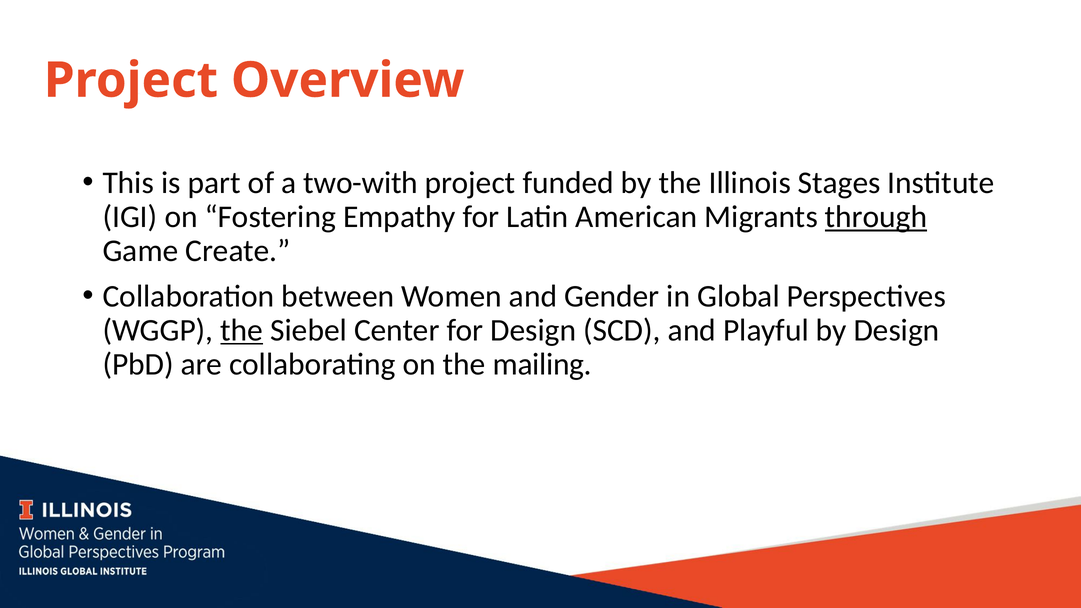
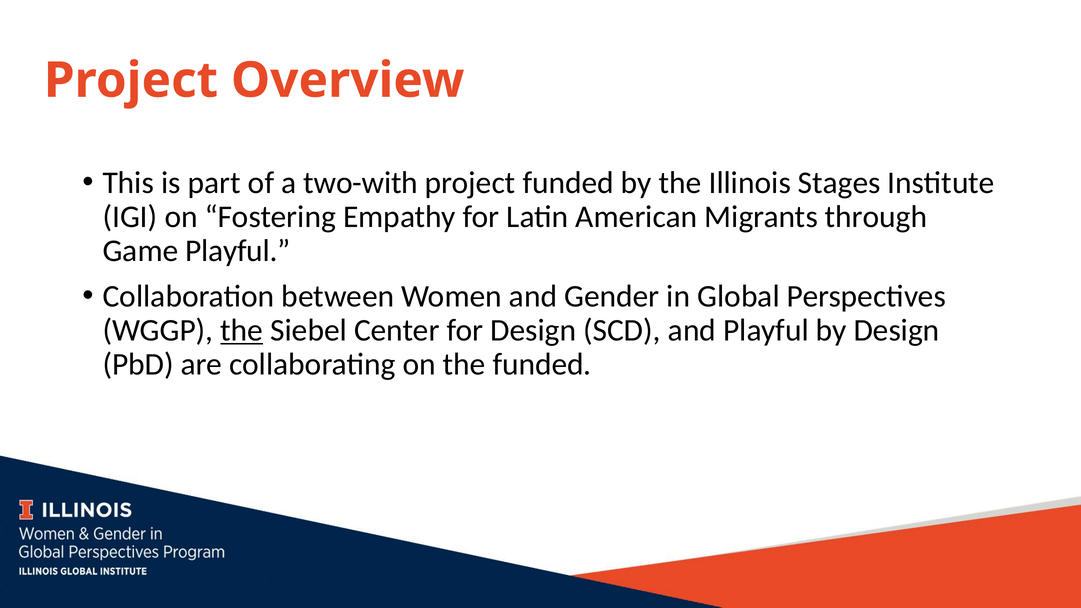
through underline: present -> none (876, 217)
Game Create: Create -> Playful (238, 251)
the mailing: mailing -> funded (542, 364)
